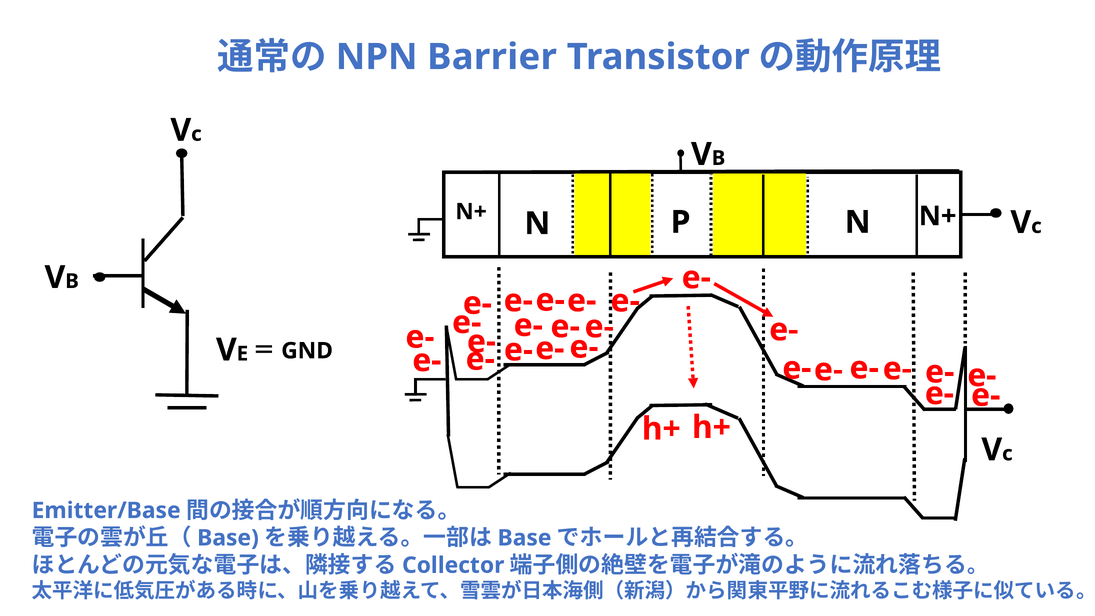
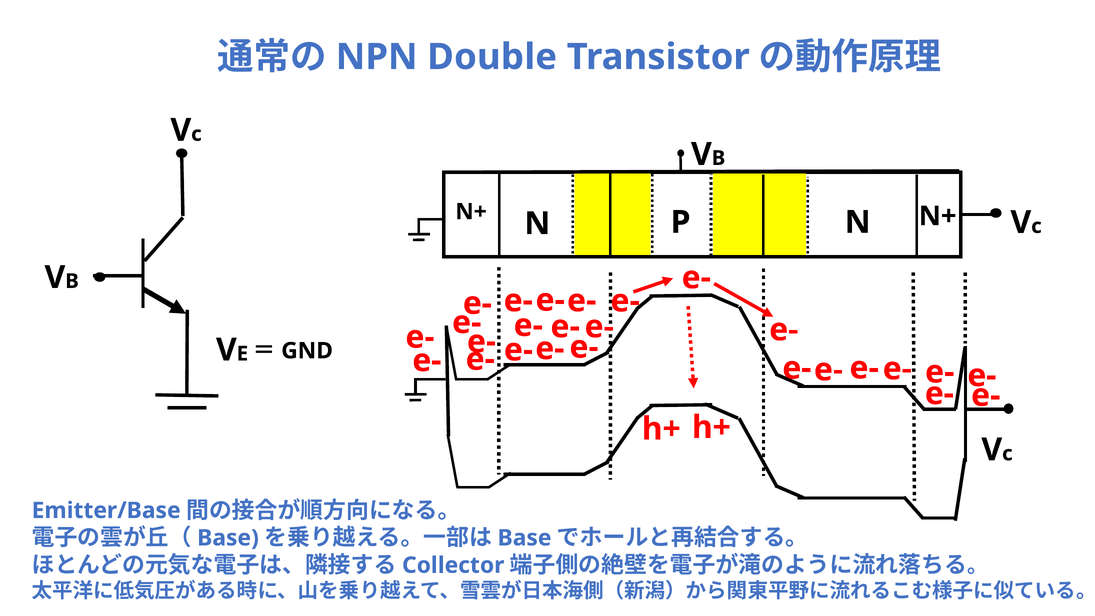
Barrier: Barrier -> Double (492, 57)
